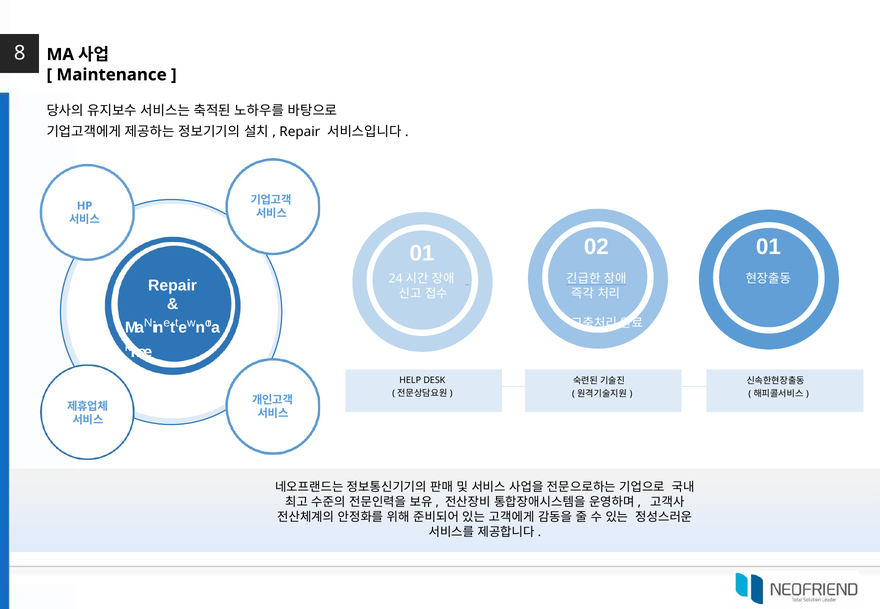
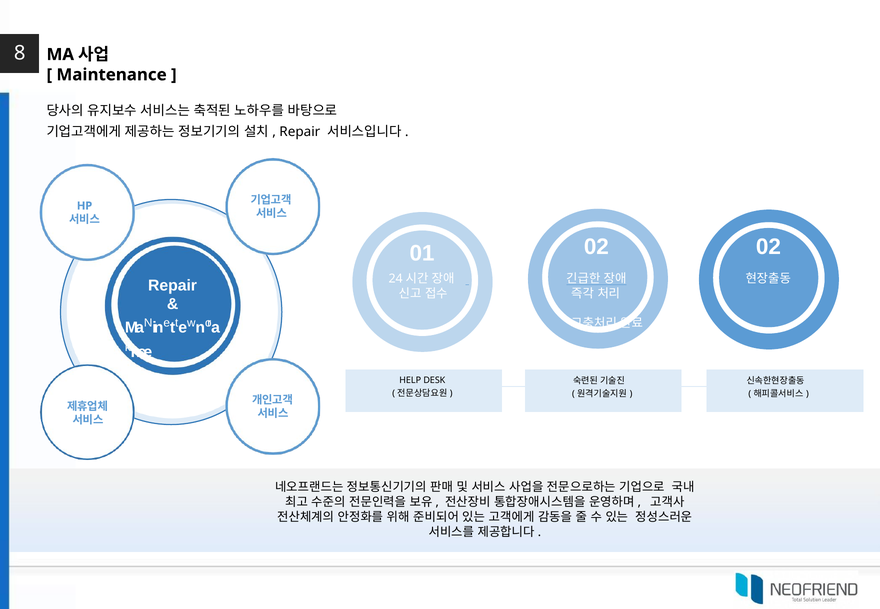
02 01: 01 -> 02 (768, 247)
